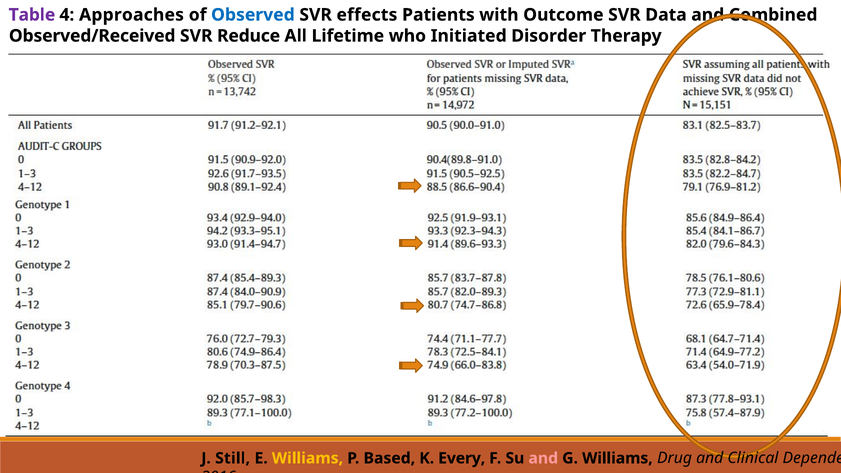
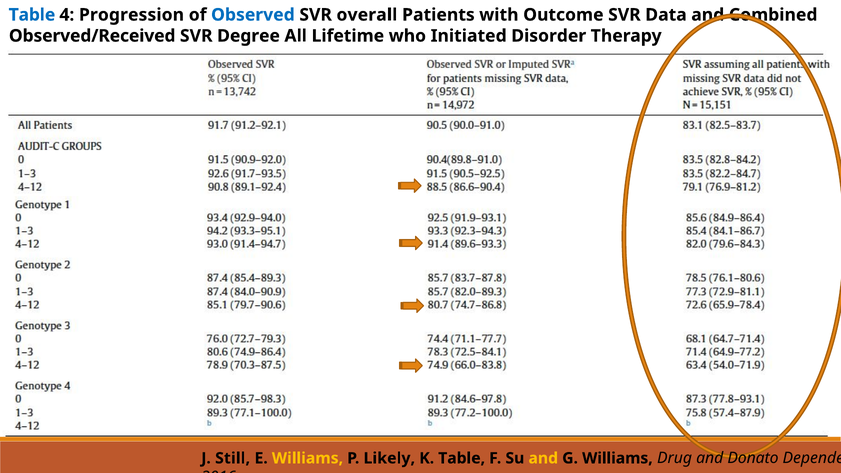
Table colour: purple -> blue (32, 15)
Approaches: Approaches -> Progression (132, 15)
effects: effects -> overall (367, 15)
Reduce: Reduce -> Degree (249, 36)
Based: Based -> Likely (389, 458)
K Every: Every -> Table (462, 458)
and colour: pink -> yellow (543, 458)
Clinical: Clinical -> Donato (753, 458)
